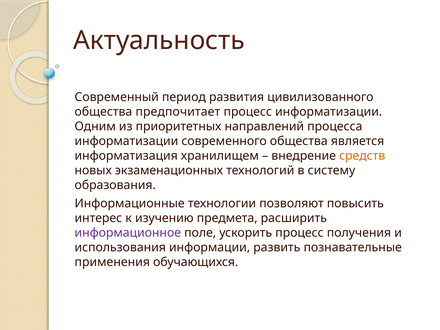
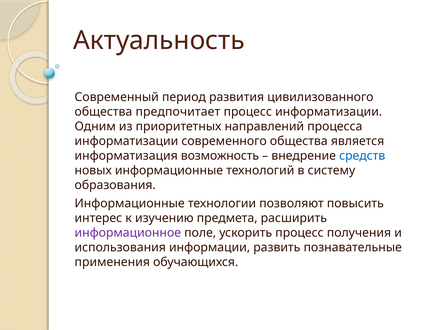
хранилищем: хранилищем -> возможность (220, 156)
средств colour: orange -> blue (362, 156)
новых экзаменационных: экзаменационных -> информационные (169, 171)
